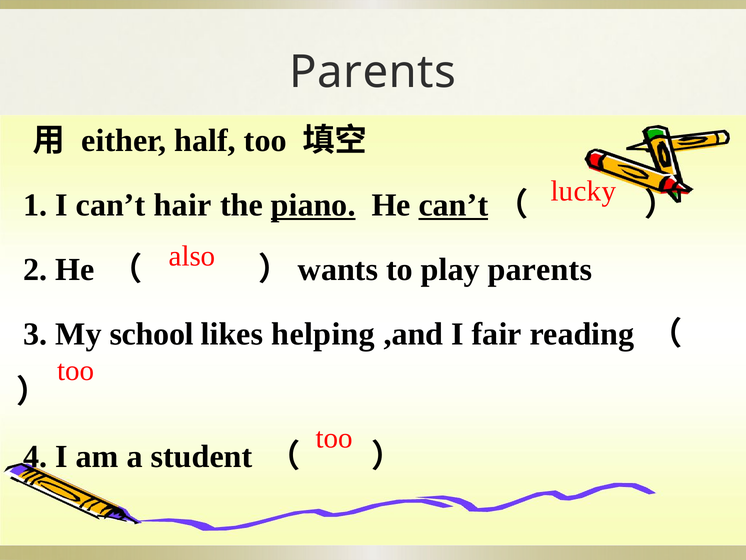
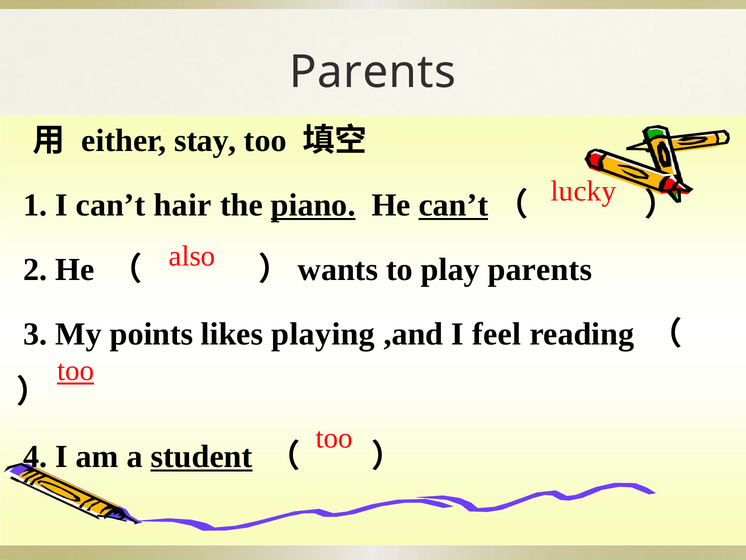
half: half -> stay (205, 140)
school: school -> points (152, 334)
helping: helping -> playing (323, 334)
fair: fair -> feel (497, 334)
too underline: none -> present (76, 371)
student underline: none -> present (201, 456)
